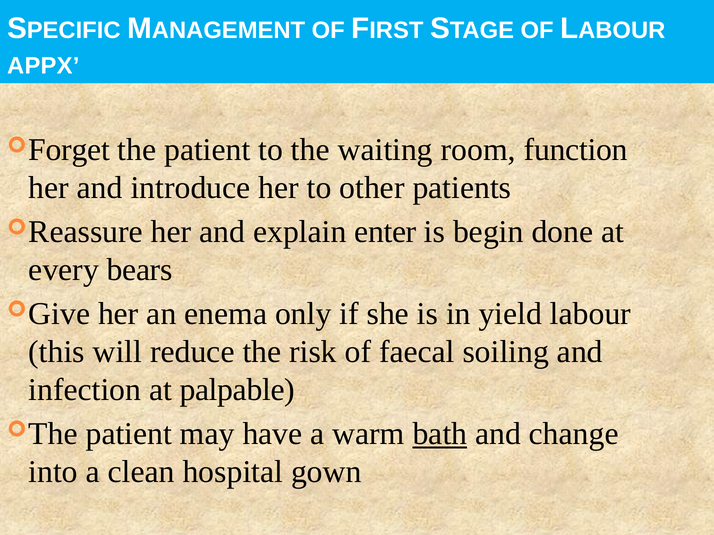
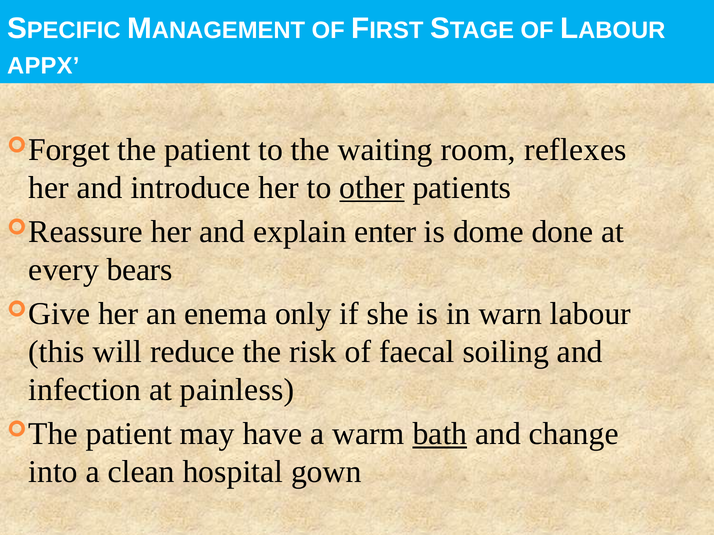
function: function -> reflexes (575, 150)
other underline: none -> present (372, 188)
begin: begin -> dome (488, 232)
yield: yield -> warn (510, 314)
palpable: palpable -> painless (237, 390)
